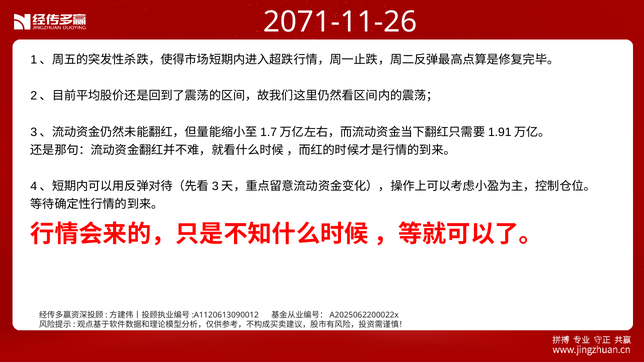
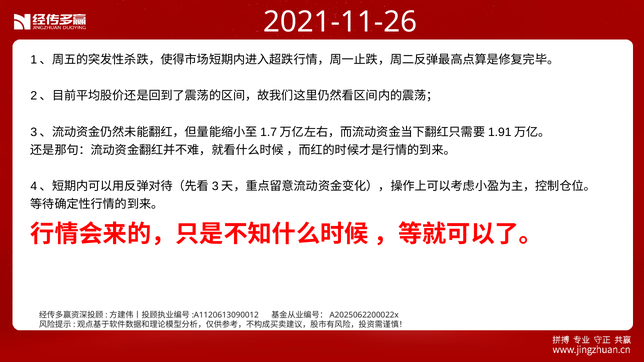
2071-11-26: 2071-11-26 -> 2021-11-26 (340, 22)
